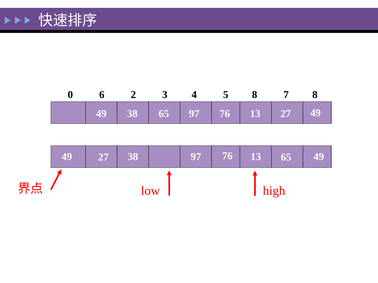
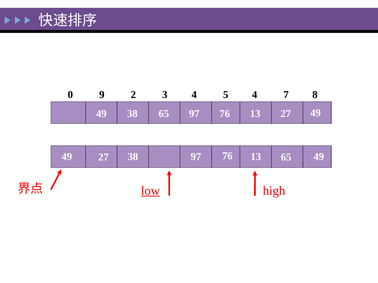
6: 6 -> 9 (102, 95)
5 8: 8 -> 4 (255, 95)
low underline: none -> present (150, 191)
